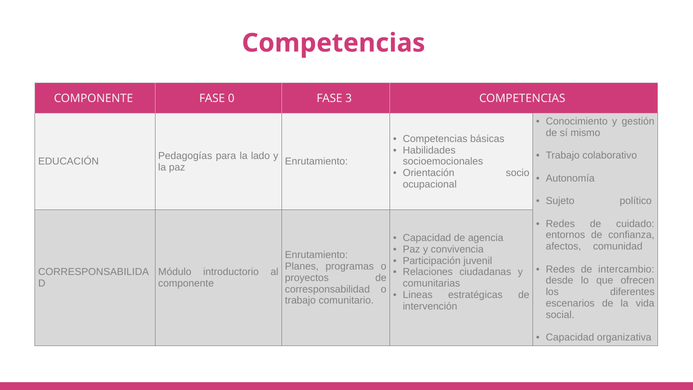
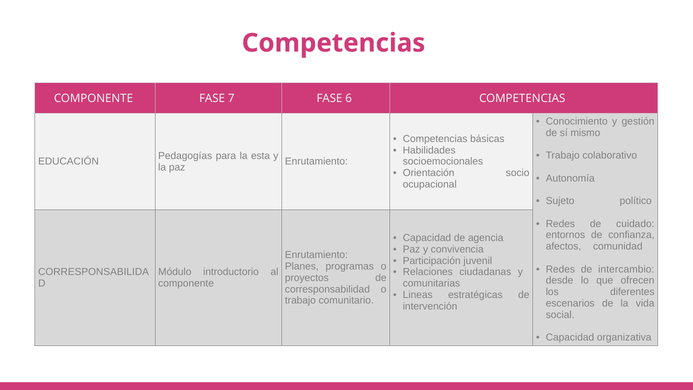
0: 0 -> 7 (231, 98)
3: 3 -> 6 (349, 98)
lado: lado -> esta (260, 156)
